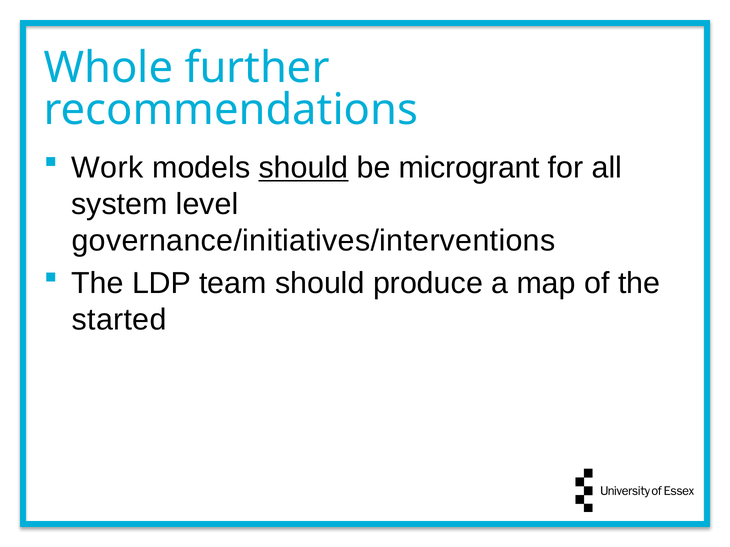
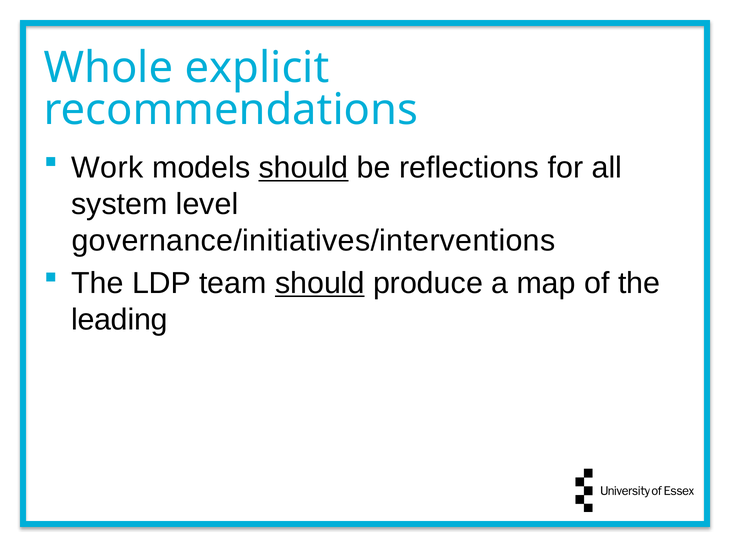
further: further -> explicit (257, 68)
microgrant: microgrant -> reflections (469, 168)
should underline: none -> present (320, 283)
started: started -> leading (119, 320)
